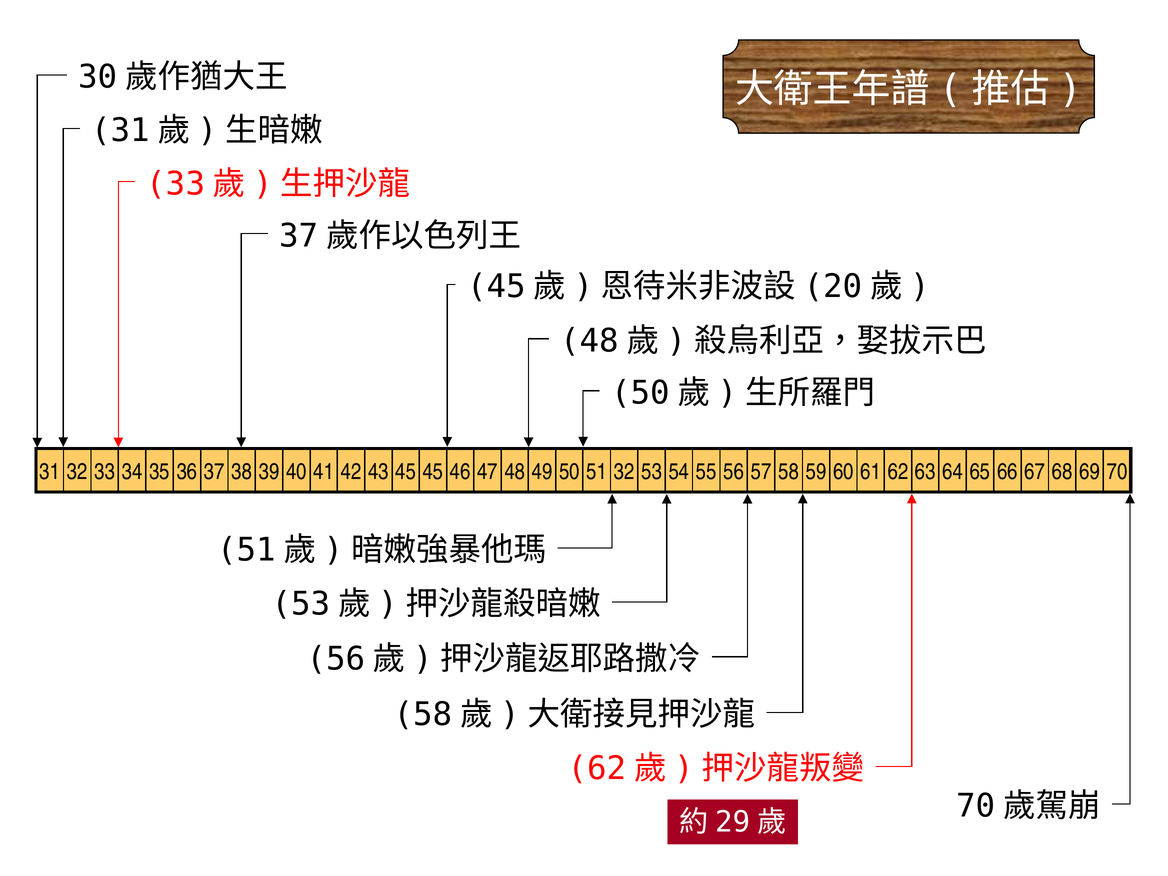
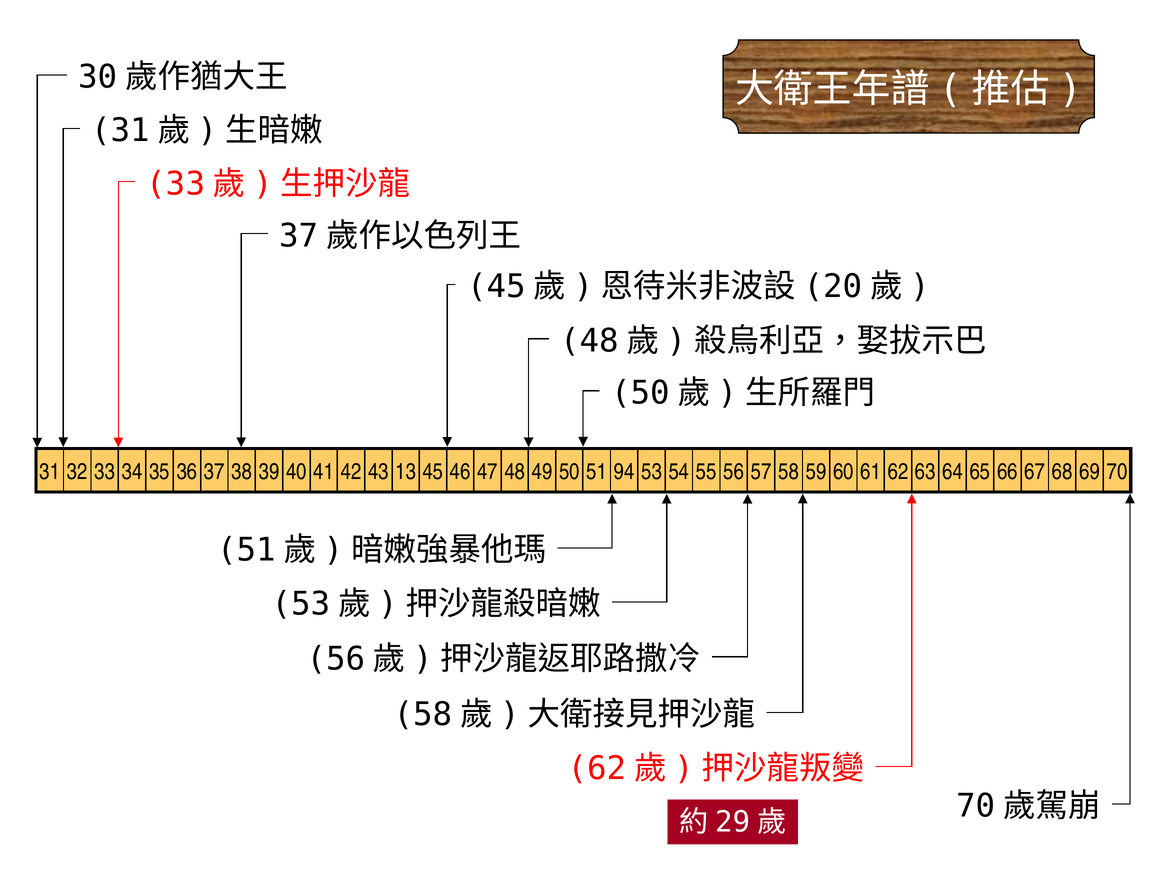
43 45: 45 -> 13 (406, 472)
51 32: 32 -> 94 (624, 472)
